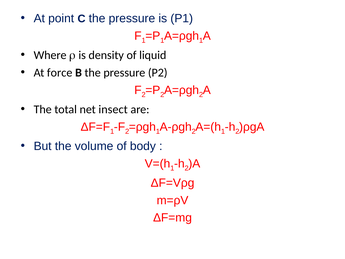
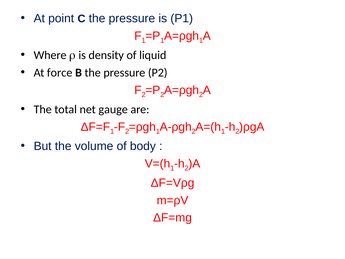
insect: insect -> gauge (113, 109)
